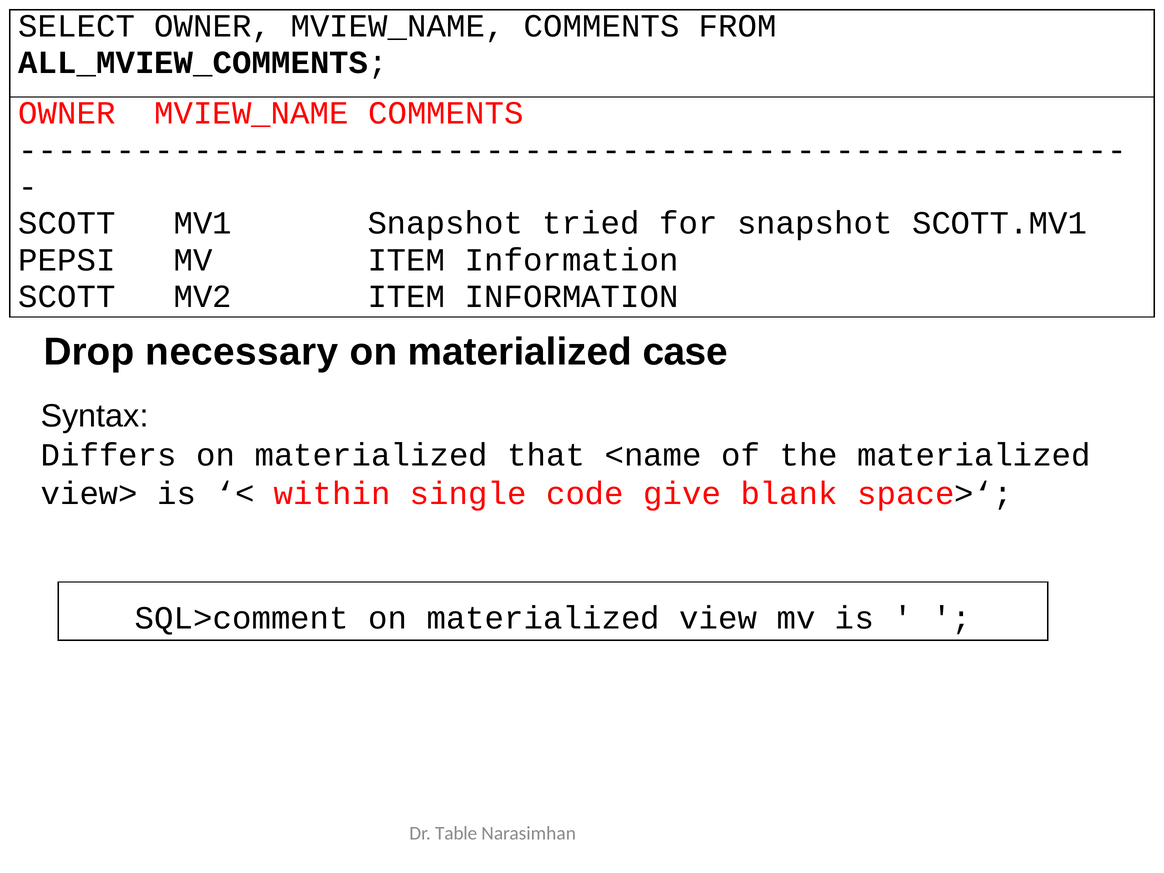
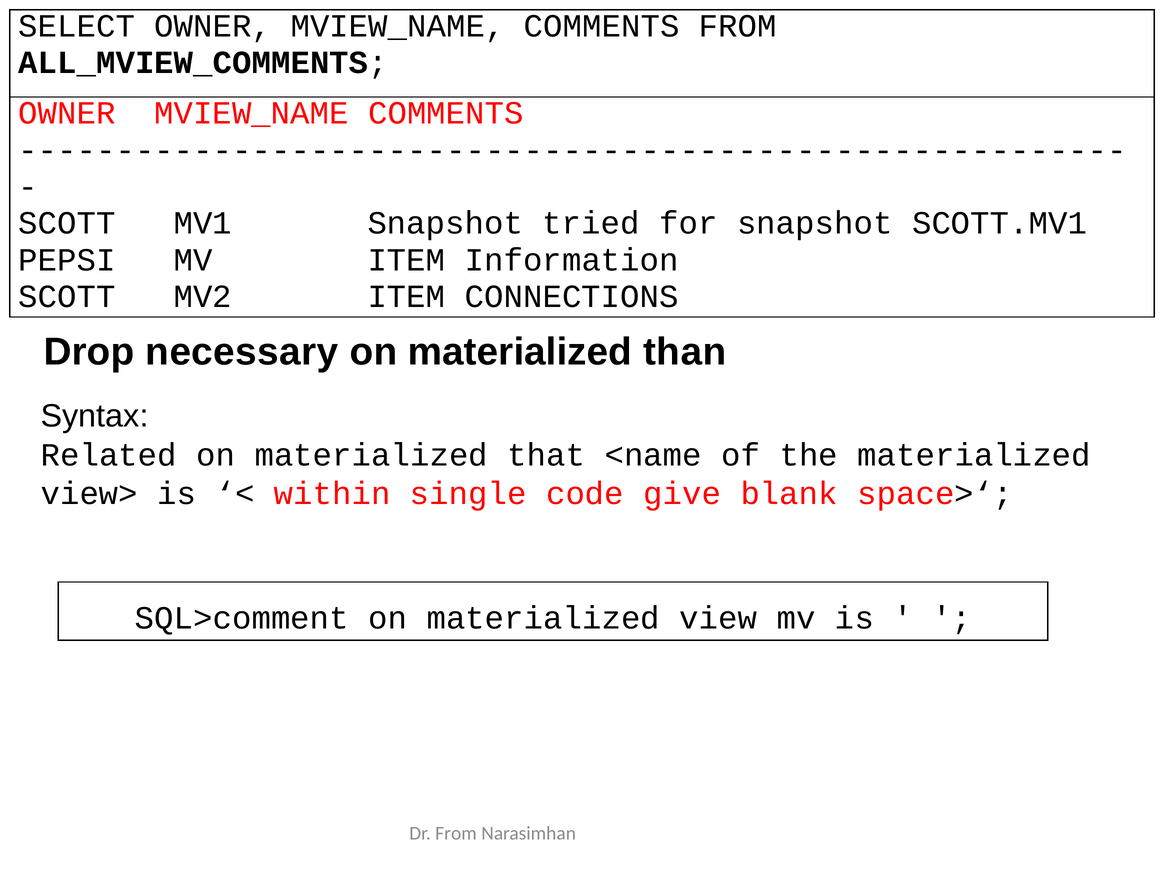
MV2 ITEM INFORMATION: INFORMATION -> CONNECTIONS (572, 297)
case: case -> than (685, 352)
Differs: Differs -> Related (109, 455)
Dr Table: Table -> From (456, 834)
